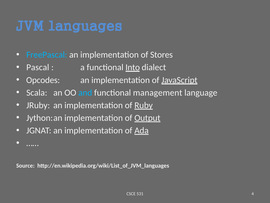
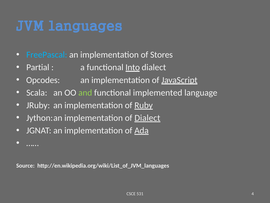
Pascal: Pascal -> Partial (38, 67)
and colour: light blue -> light green (85, 92)
management: management -> implemented (158, 92)
of Output: Output -> Dialect (147, 118)
